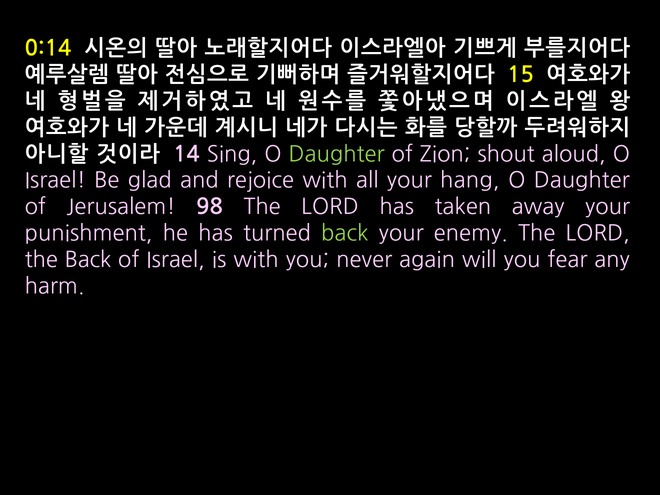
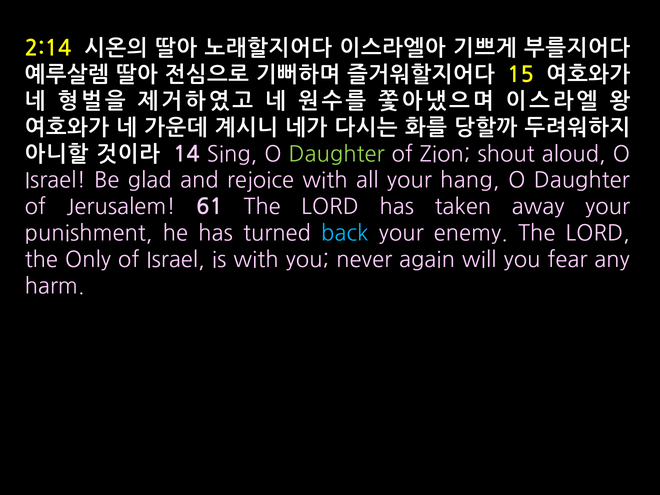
0:14: 0:14 -> 2:14 (48, 49)
98: 98 -> 61 (210, 207)
back colour: light green -> light blue (345, 234)
the Back: Back -> Only (88, 260)
